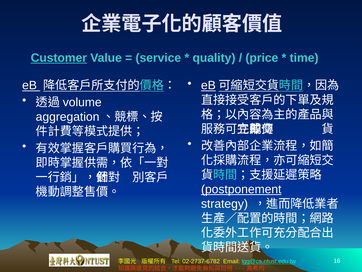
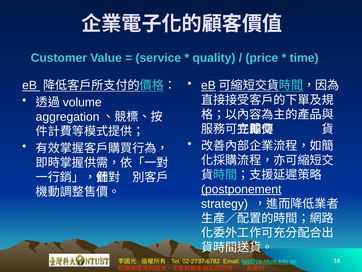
Customer underline: present -> none (59, 58)
